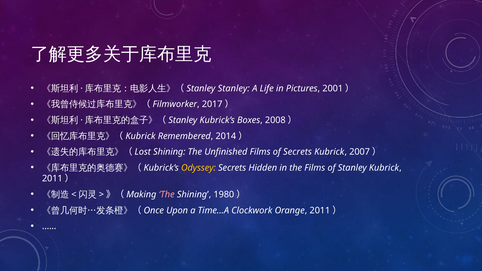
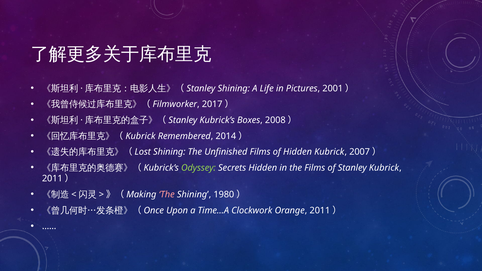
Stanley: Stanley -> Shining (234, 89)
of Secrets: Secrets -> Hidden (298, 152)
Odyssey colour: yellow -> light green (198, 168)
